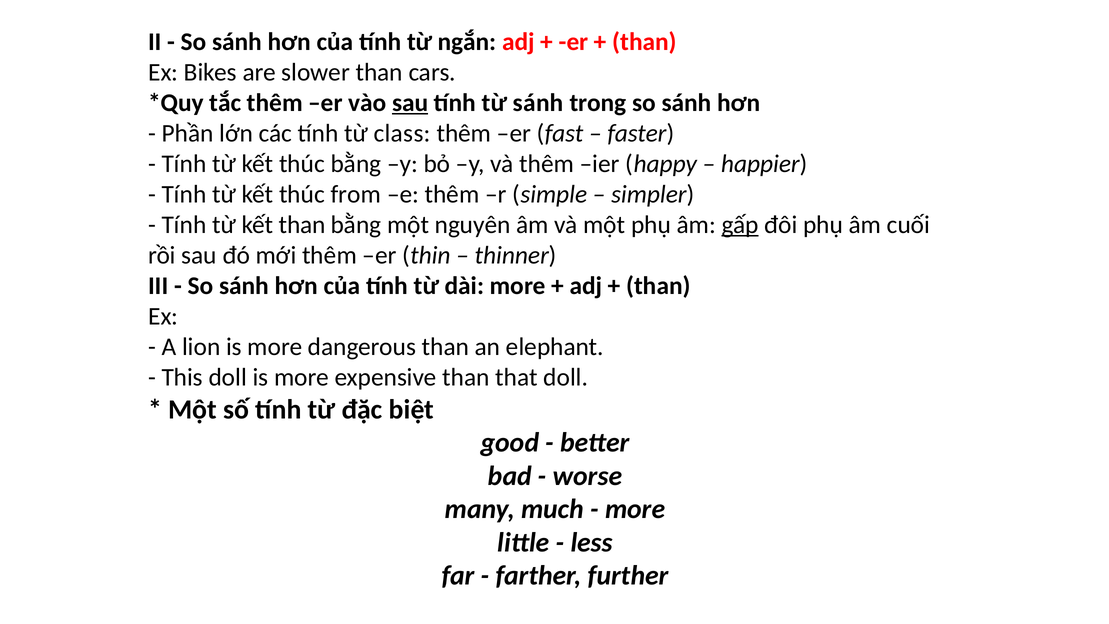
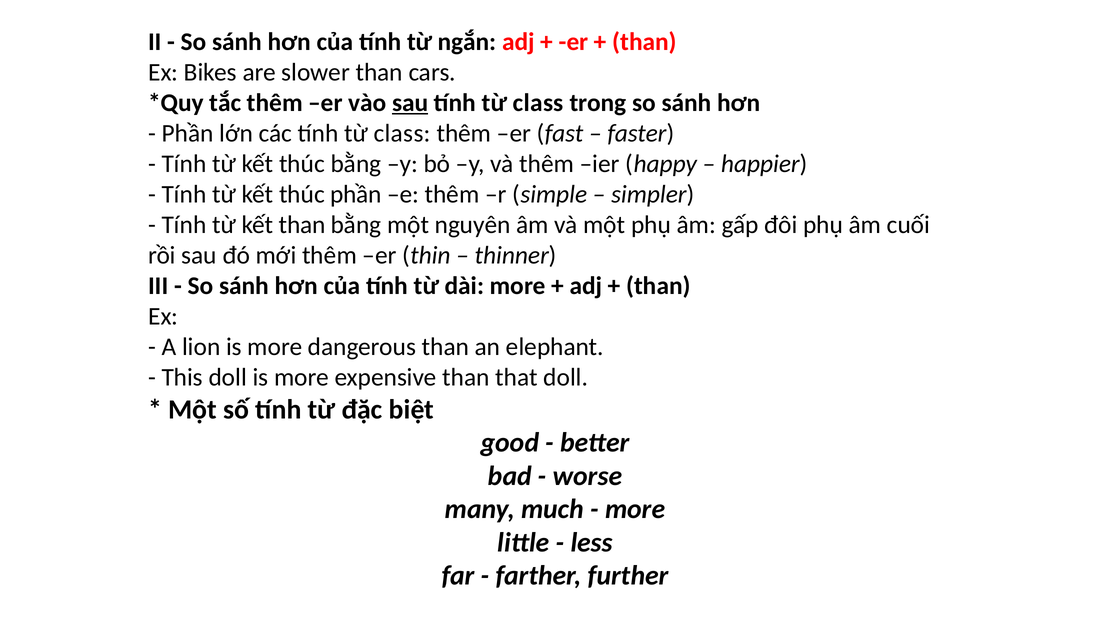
sánh: sánh -> class (538, 103)
thúc from: from -> phần (356, 194)
gấp underline: present -> none (740, 225)
